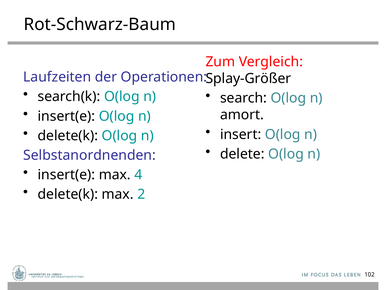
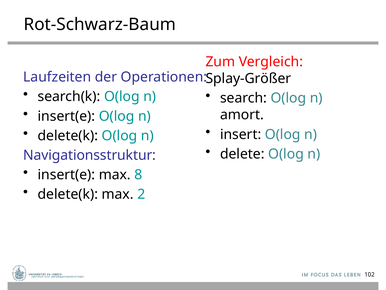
Selbstanordnenden: Selbstanordnenden -> Navigationsstruktur (90, 155)
4: 4 -> 8 (138, 174)
